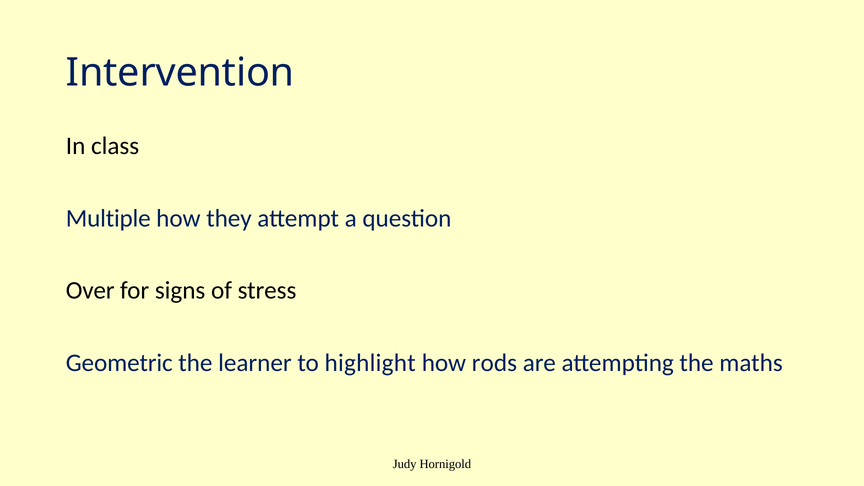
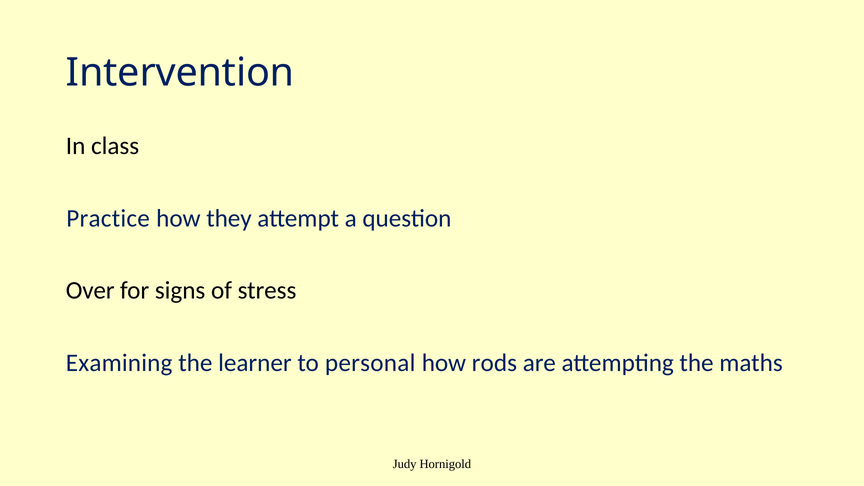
Multiple: Multiple -> Practice (108, 218)
Geometric: Geometric -> Examining (119, 363)
highlight: highlight -> personal (370, 363)
